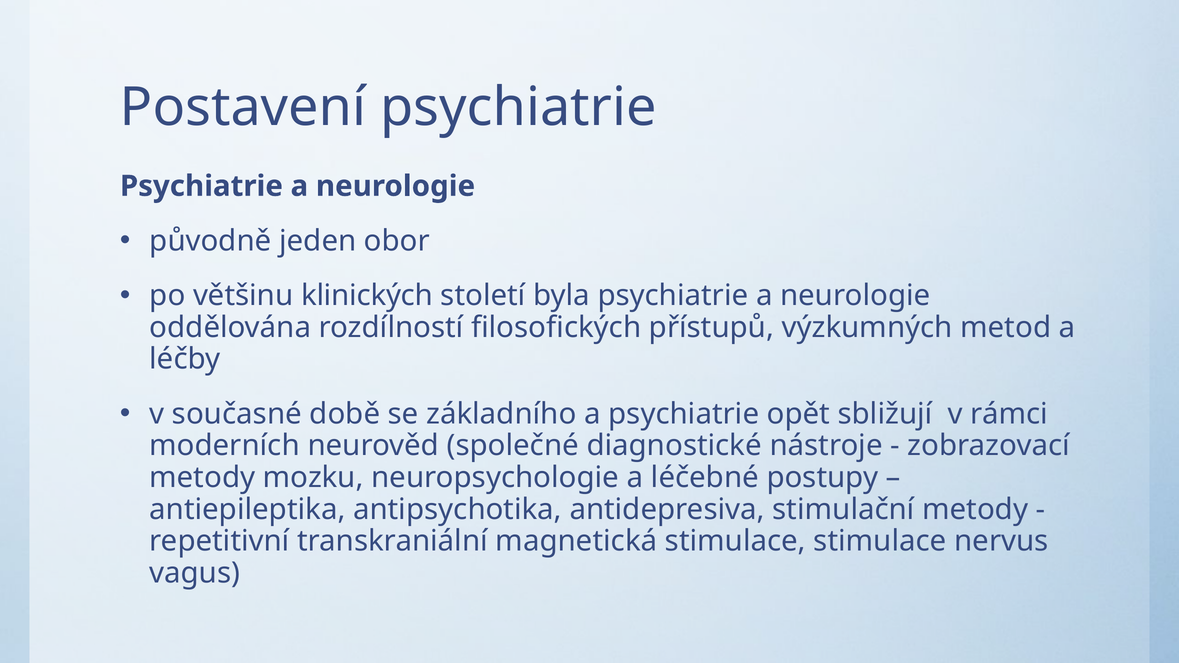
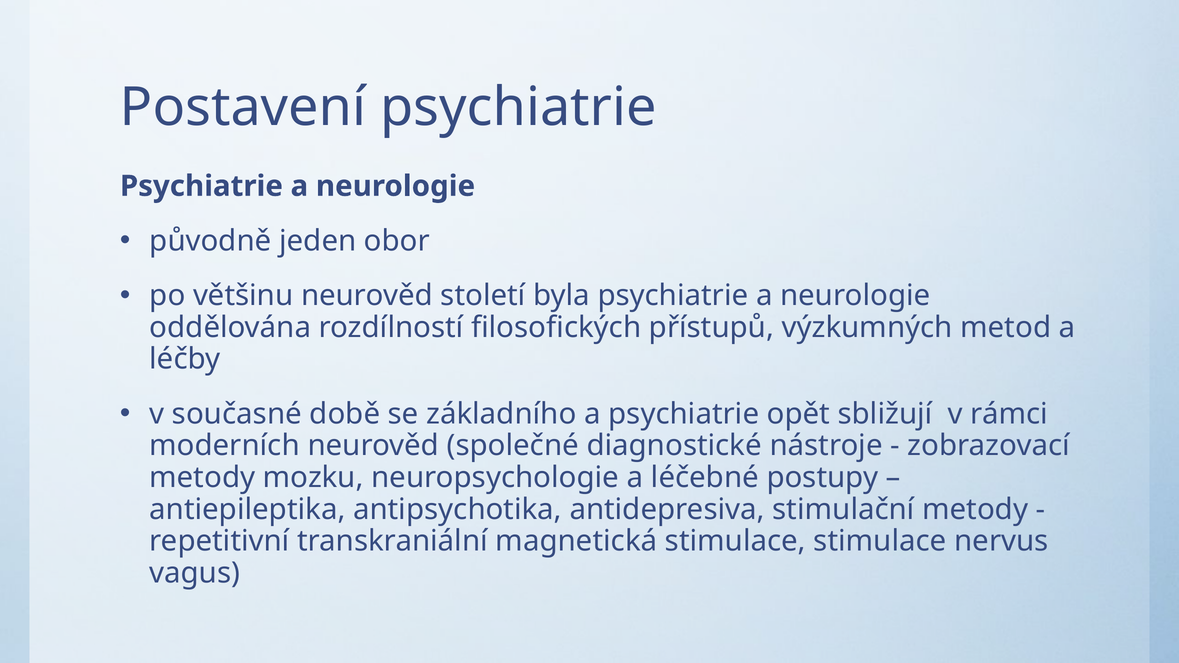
většinu klinických: klinických -> neurověd (367, 296)
